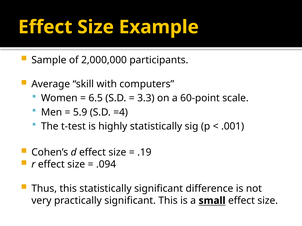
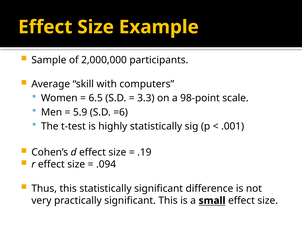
60-point: 60-point -> 98-point (200, 98)
=4: =4 -> =6 (121, 112)
